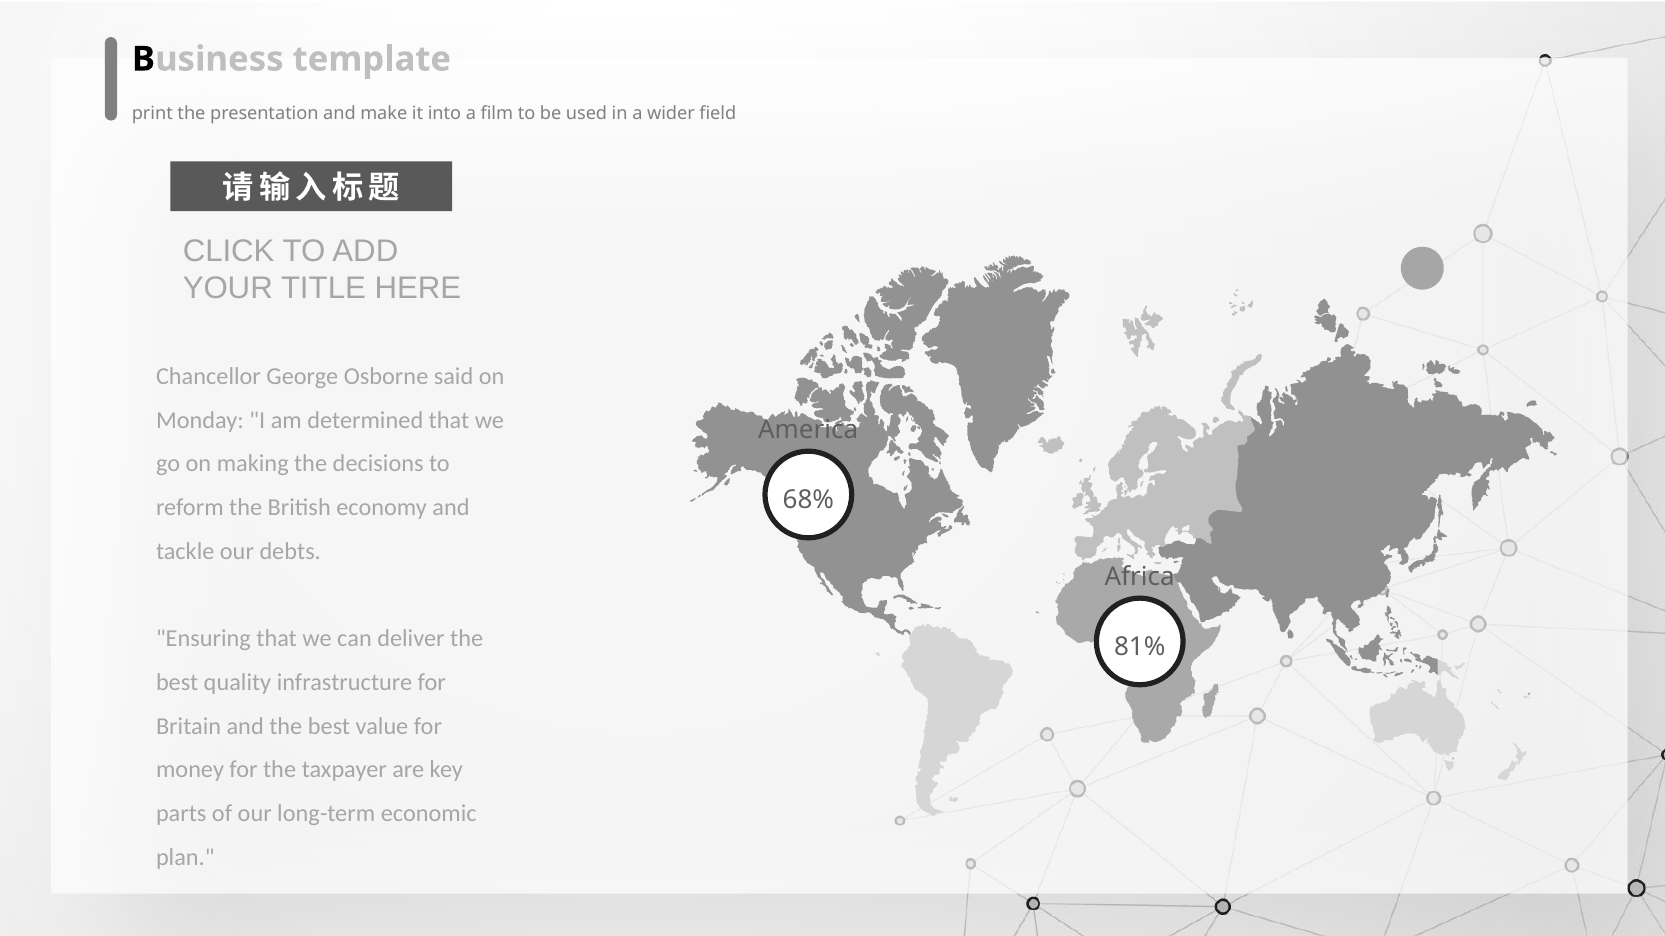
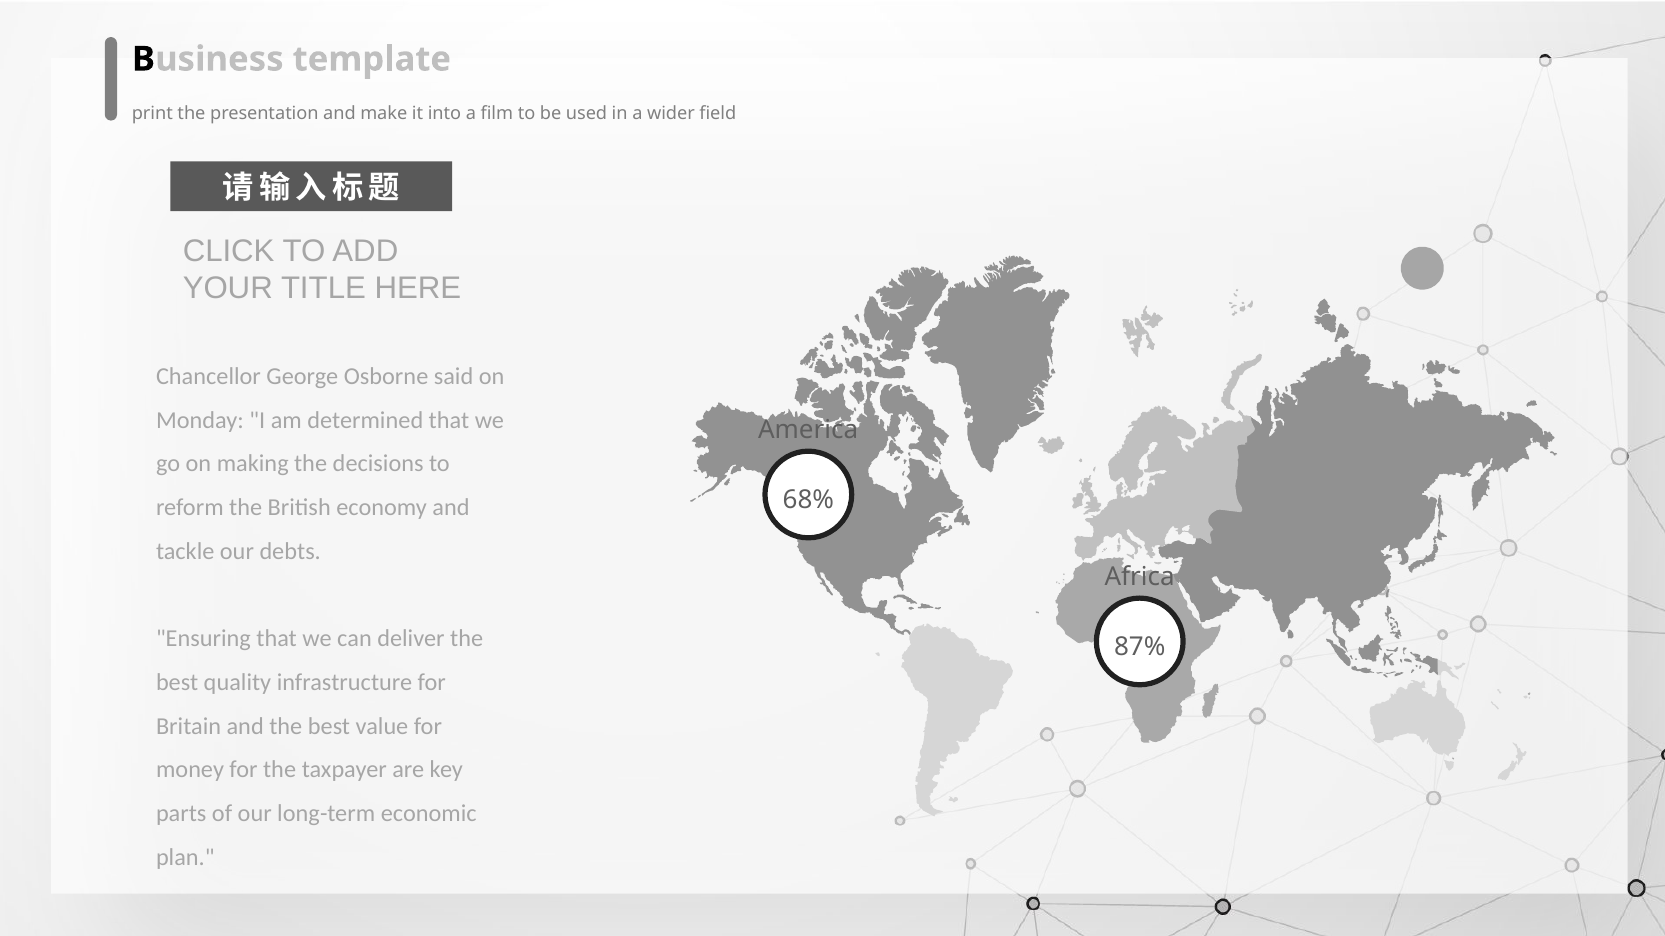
81%: 81% -> 87% (1140, 647)
